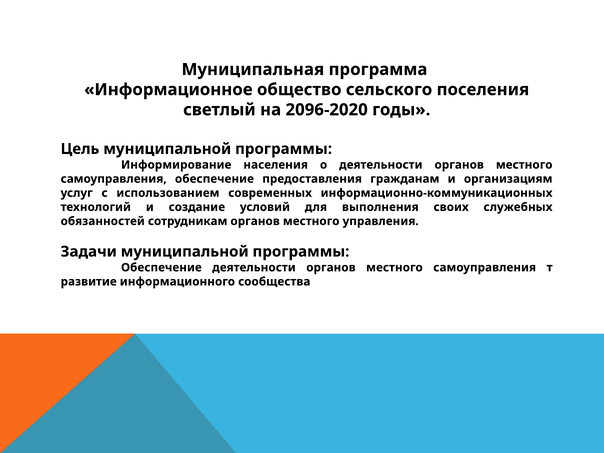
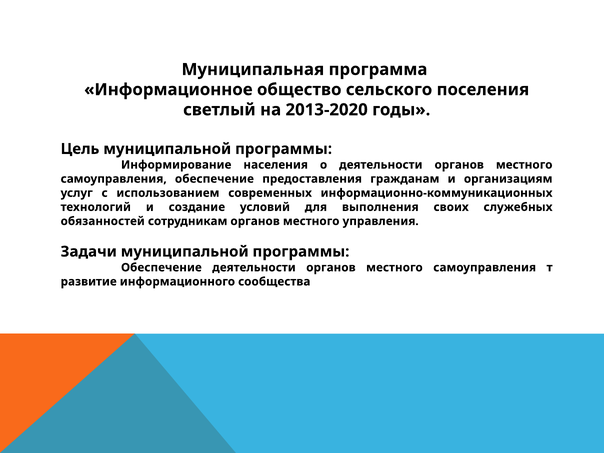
2096-2020: 2096-2020 -> 2013-2020 (327, 110)
